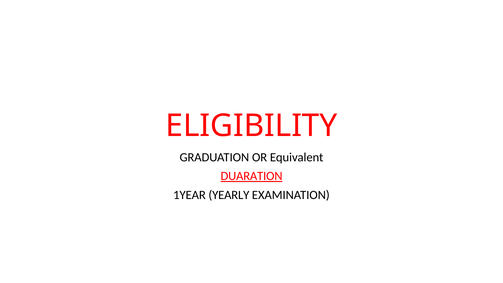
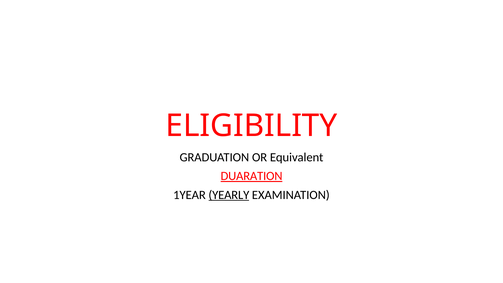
YEARLY underline: none -> present (229, 195)
